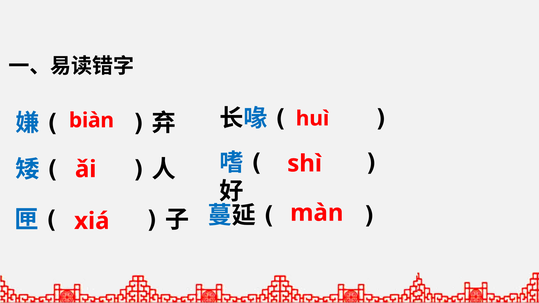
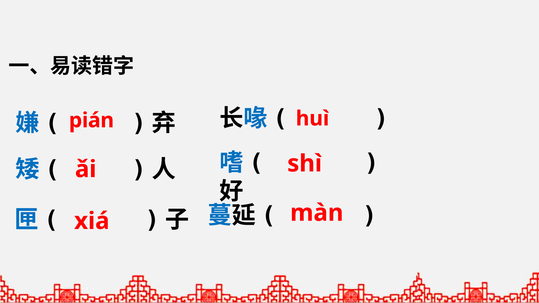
biàn: biàn -> pián (91, 120)
